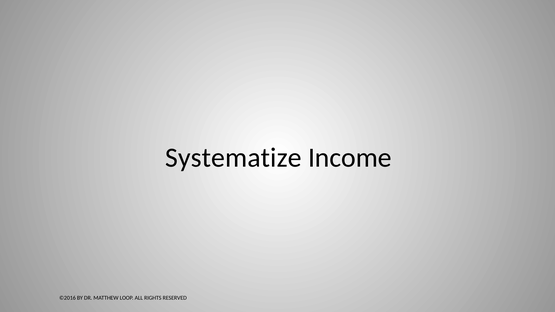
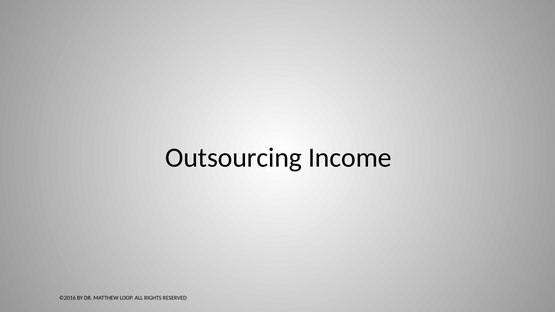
Systematize: Systematize -> Outsourcing (234, 158)
